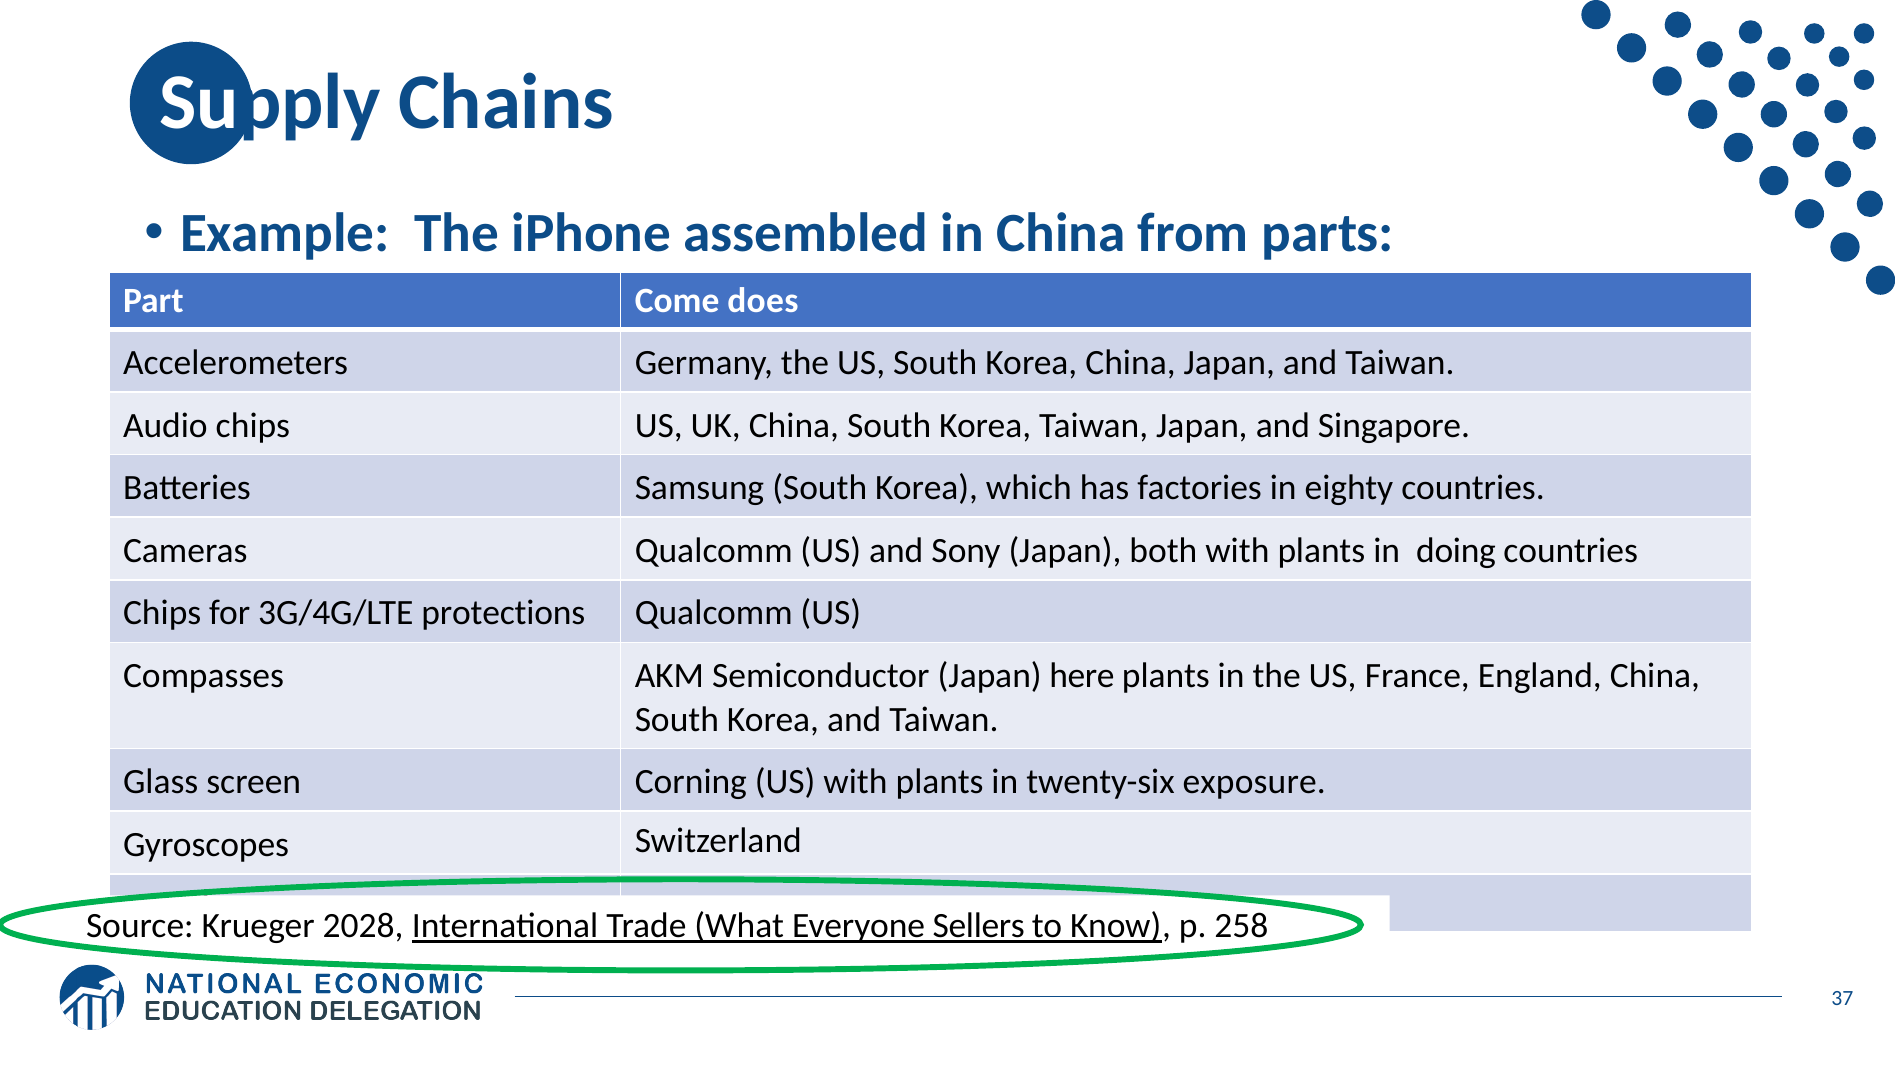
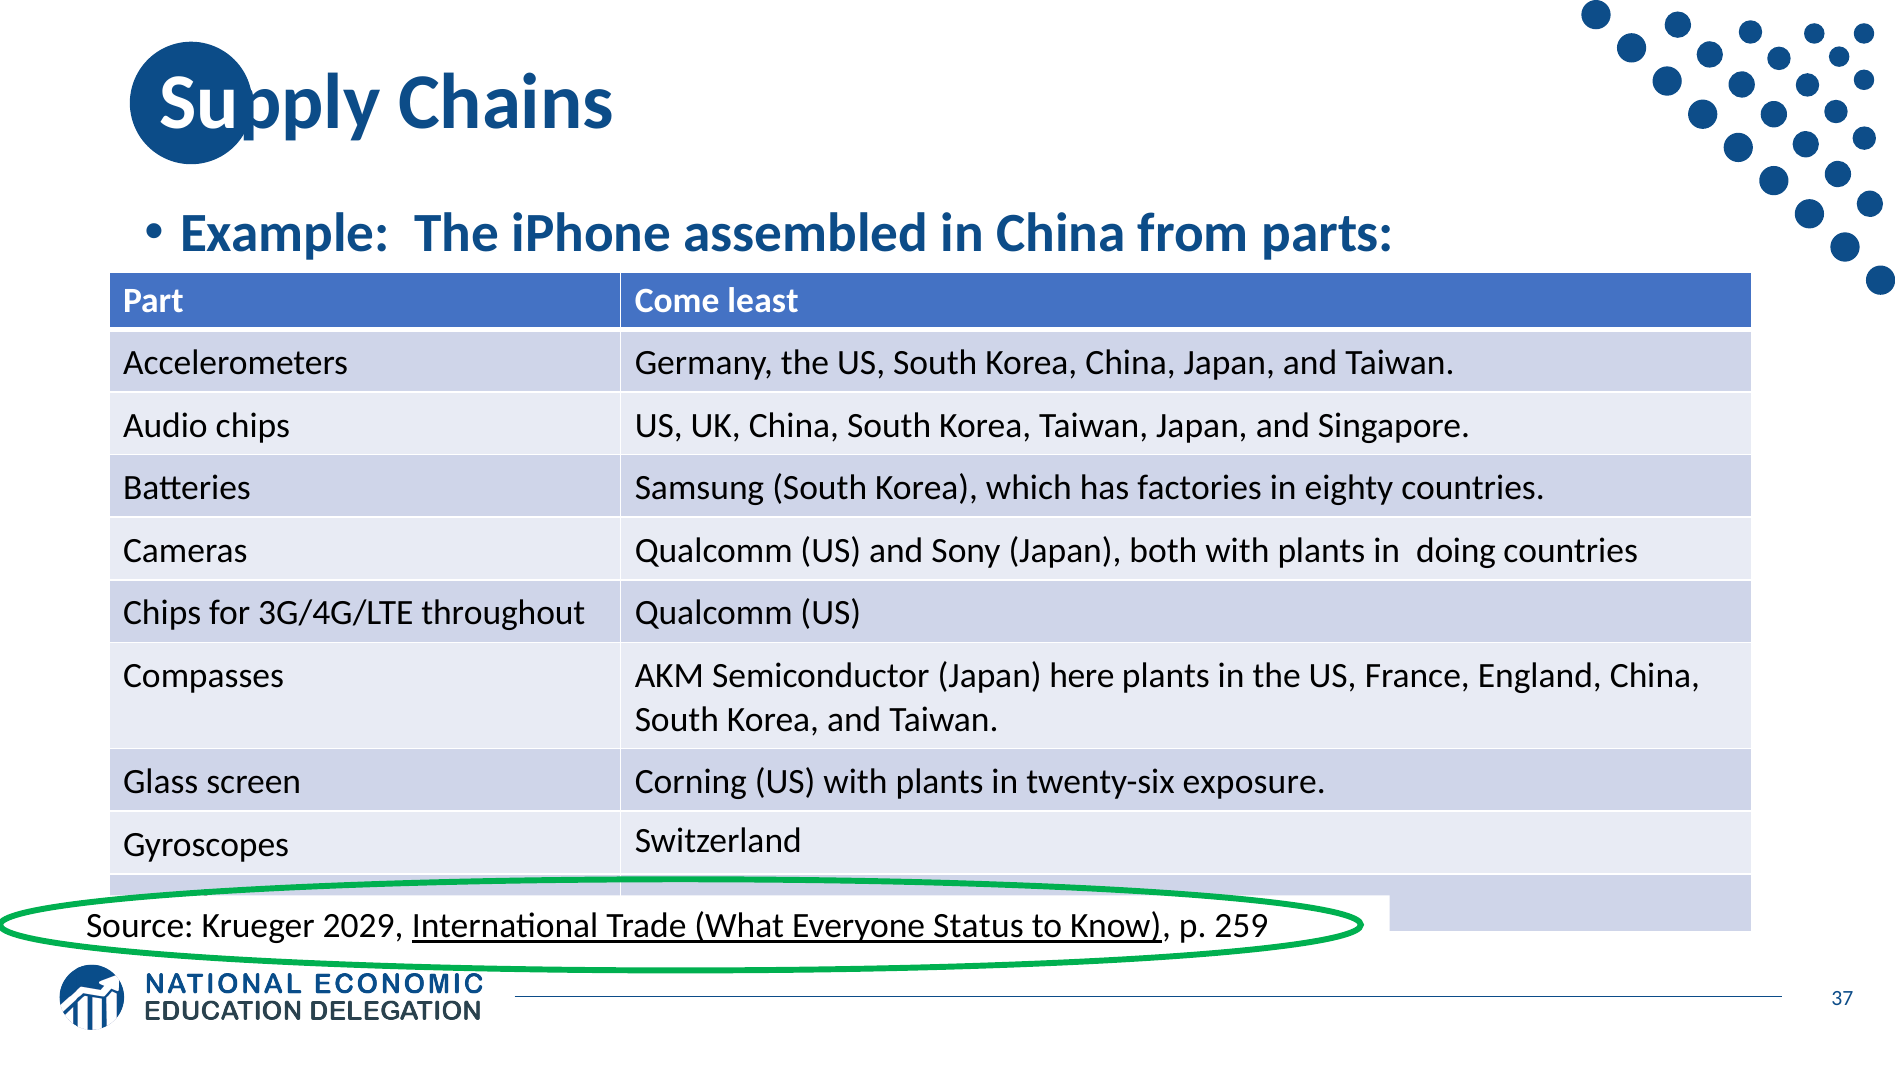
does: does -> least (763, 301)
protections: protections -> throughout (503, 613)
2028: 2028 -> 2029 (363, 926)
Sellers: Sellers -> Status (978, 926)
258: 258 -> 259 (1241, 926)
